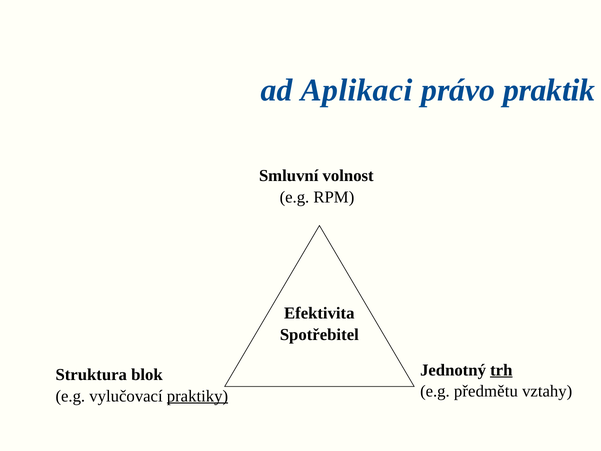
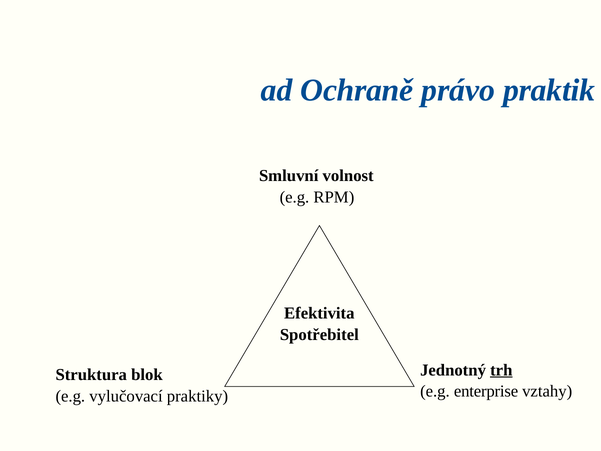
Aplikaci: Aplikaci -> Ochraně (357, 90)
předmětu: předmětu -> enterprise (486, 391)
praktiky underline: present -> none (197, 396)
